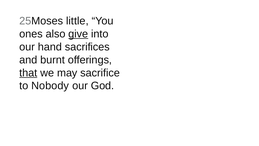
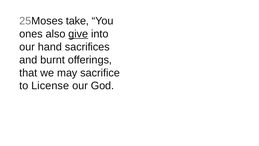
little: little -> take (77, 21)
that underline: present -> none (28, 73)
Nobody: Nobody -> License (50, 86)
